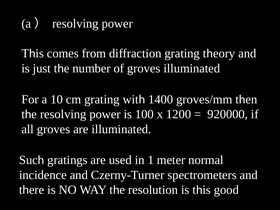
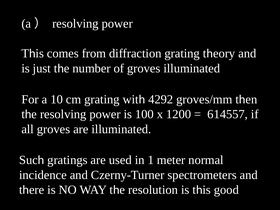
1400: 1400 -> 4292 (161, 99)
920000: 920000 -> 614557 (228, 114)
